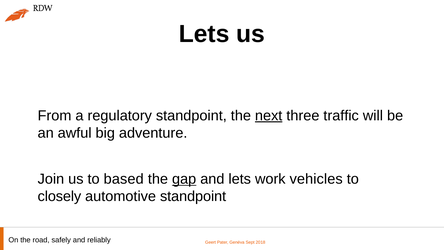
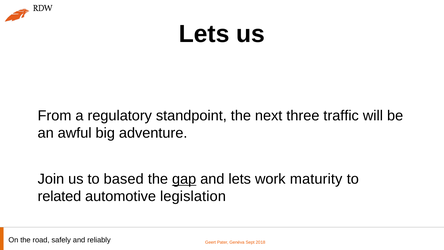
next underline: present -> none (269, 116)
vehicles: vehicles -> maturity (316, 179)
closely: closely -> related (59, 196)
automotive standpoint: standpoint -> legislation (193, 196)
